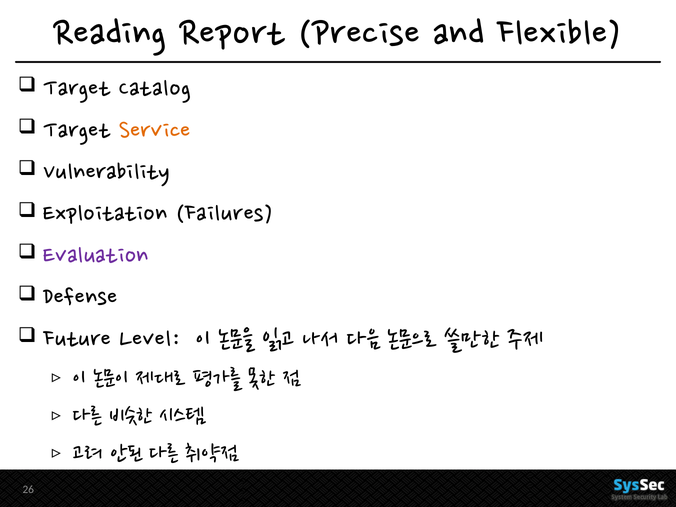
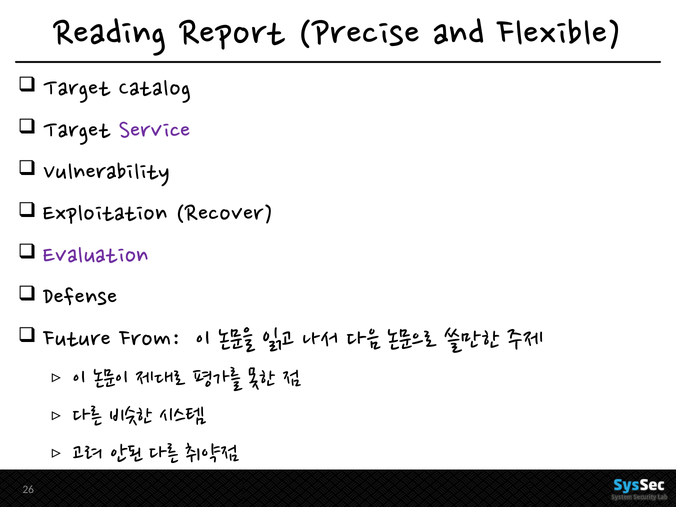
Service colour: orange -> purple (154, 131)
Failures: Failures -> Recover (224, 214)
Level: Level -> From (150, 339)
